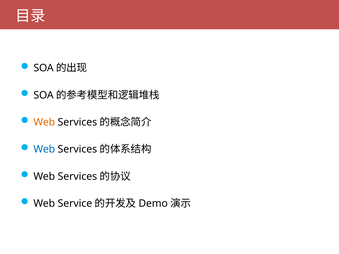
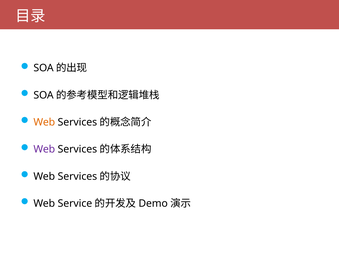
Web colour: blue -> purple (44, 149)
